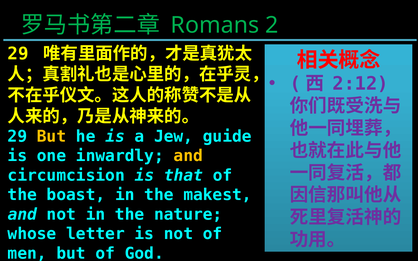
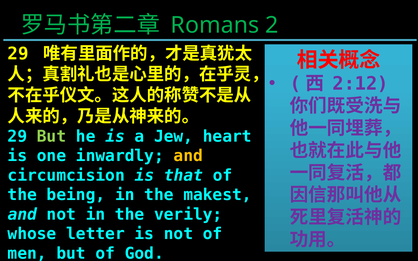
But colour: yellow -> light green (52, 137)
guide: guide -> heart (227, 137)
boast: boast -> being (76, 195)
nature: nature -> verily (188, 215)
